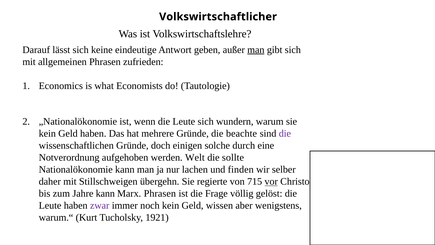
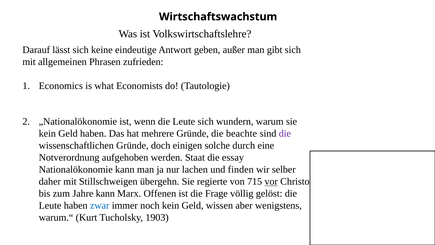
Volkswirtschaftlicher: Volkswirtschaftlicher -> Wirtschaftswachstum (218, 17)
man underline: present -> none (256, 50)
Welt: Welt -> Staat (195, 157)
sollte: sollte -> essay (233, 157)
Marx Phrasen: Phrasen -> Offenen (160, 193)
zwar colour: purple -> blue (100, 205)
1921: 1921 -> 1903 (157, 217)
